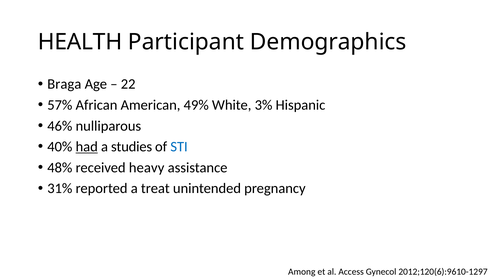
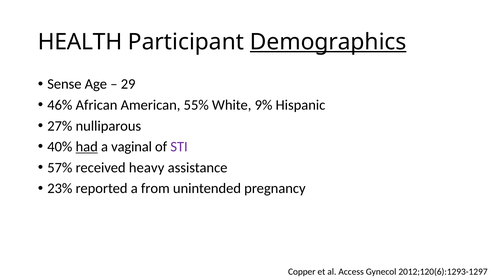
Demographics underline: none -> present (328, 42)
Braga: Braga -> Sense (64, 84)
22: 22 -> 29 (128, 84)
57%: 57% -> 46% (60, 105)
49%: 49% -> 55% (196, 105)
3%: 3% -> 9% (264, 105)
46%: 46% -> 27% (60, 126)
studies: studies -> vaginal (132, 147)
STI colour: blue -> purple (179, 147)
48%: 48% -> 57% (60, 168)
31%: 31% -> 23% (60, 189)
treat: treat -> from (155, 189)
Among: Among -> Copper (302, 272)
2012;120(6):9610-1297: 2012;120(6):9610-1297 -> 2012;120(6):1293-1297 (443, 272)
